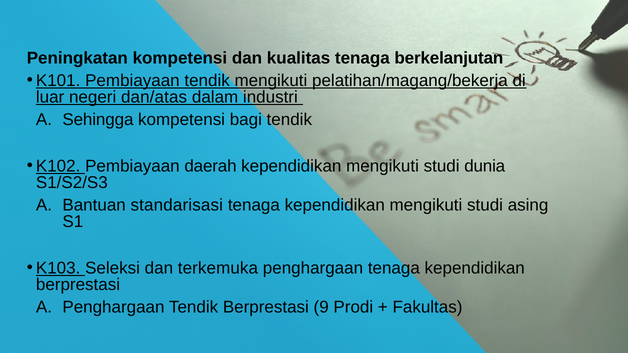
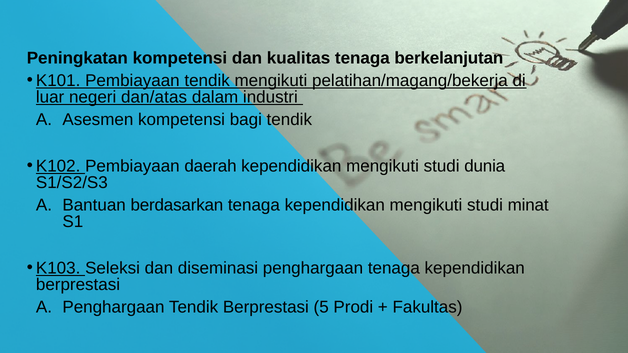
Sehingga: Sehingga -> Asesmen (98, 120)
standarisasi: standarisasi -> berdasarkan (177, 205)
asing: asing -> minat (528, 205)
terkemuka: terkemuka -> diseminasi (218, 268)
9: 9 -> 5 (321, 307)
